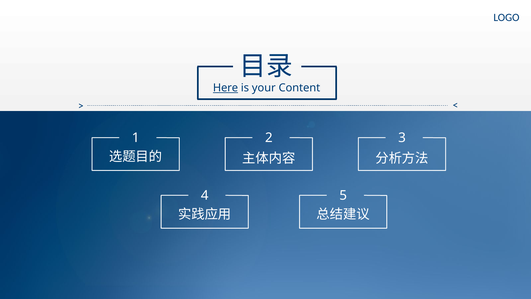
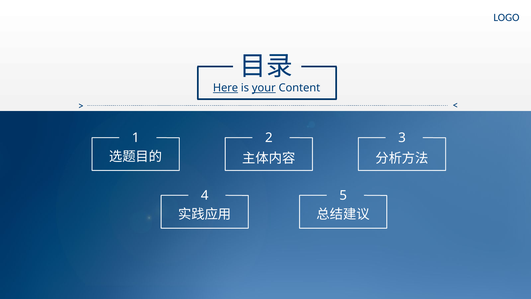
your underline: none -> present (264, 88)
